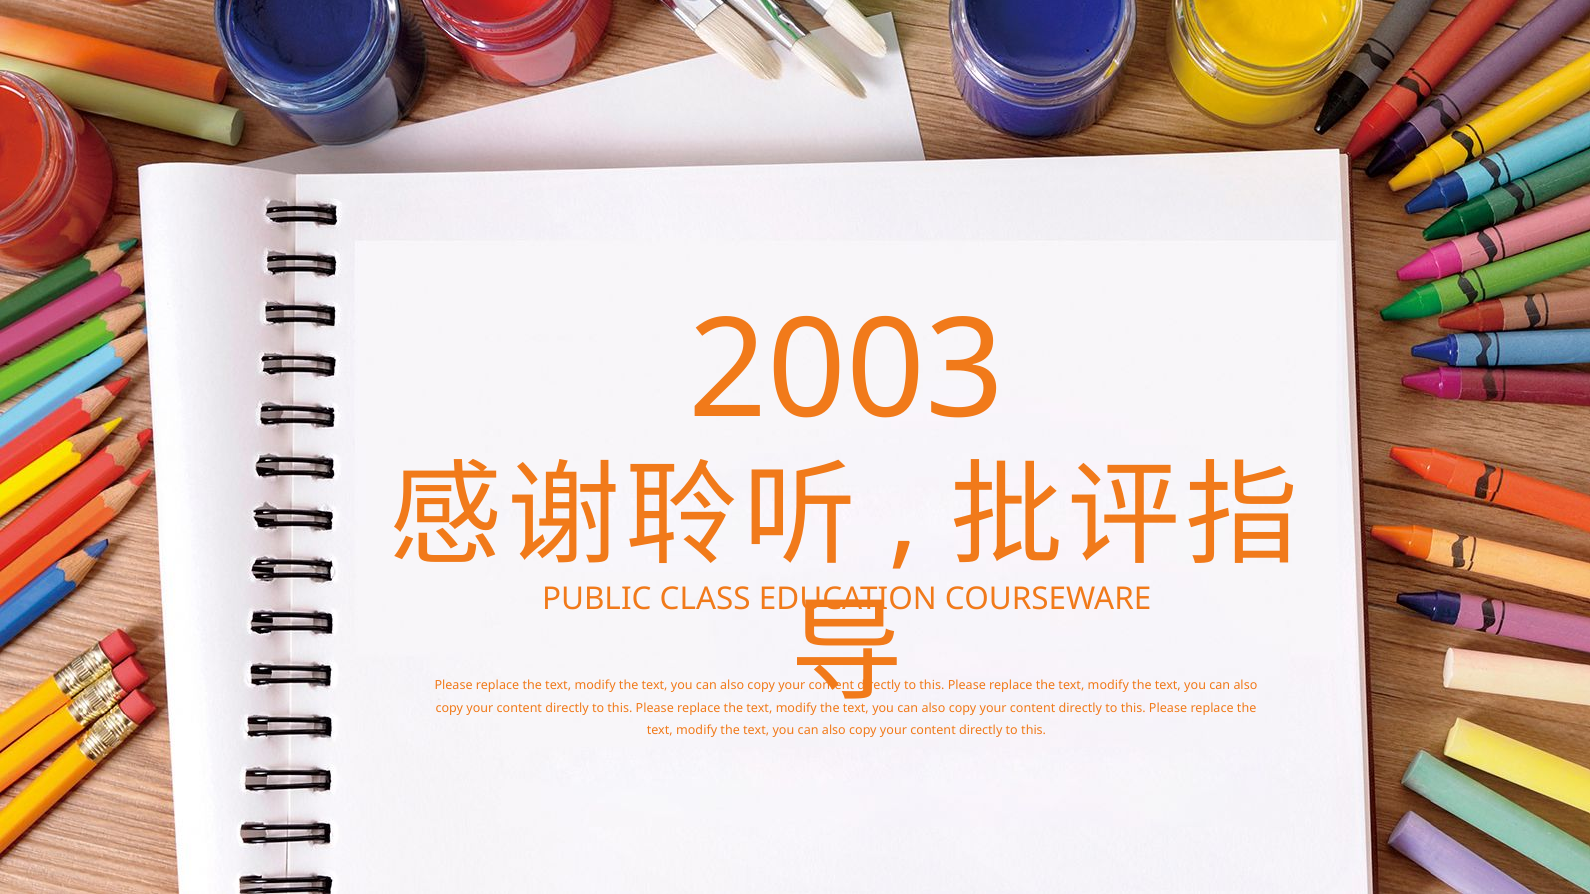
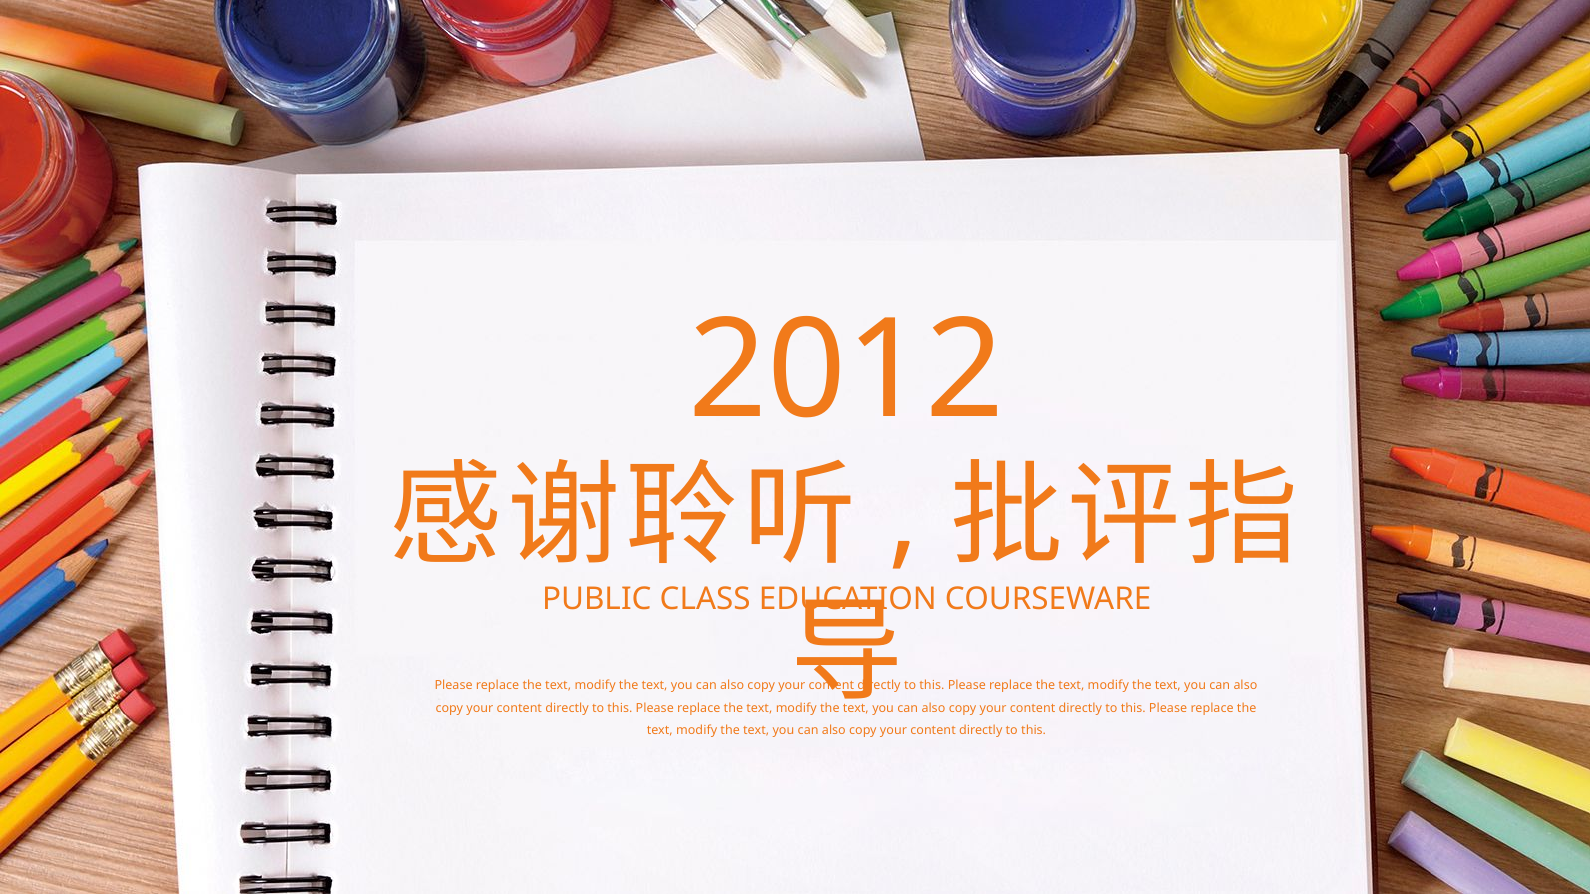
2003: 2003 -> 2012 (847, 371)
